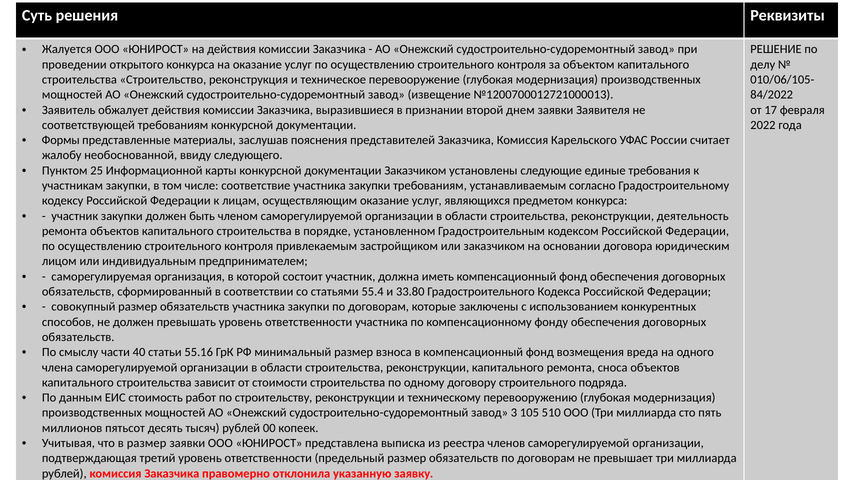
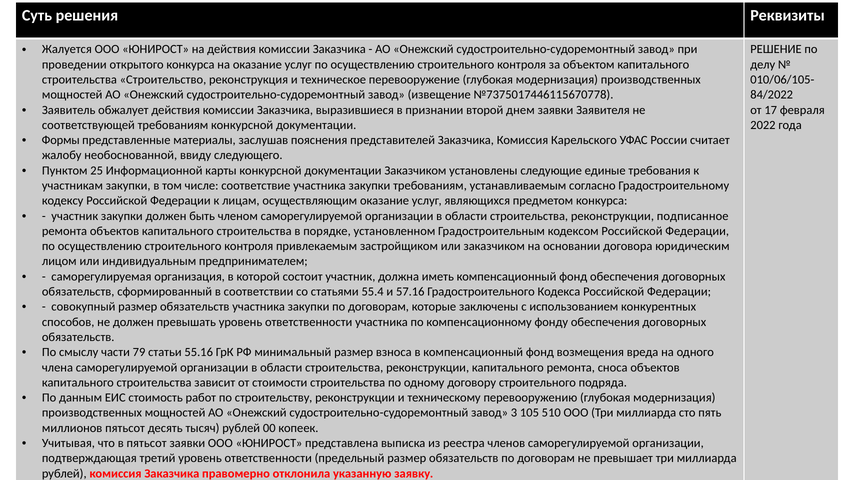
№1200700012721000013: №1200700012721000013 -> №7375017446115670778 (543, 95)
деятельность: деятельность -> подписанное (693, 216)
33.80: 33.80 -> 57.16 (410, 292)
40: 40 -> 79 (139, 353)
в размер: размер -> пятьсот (147, 443)
